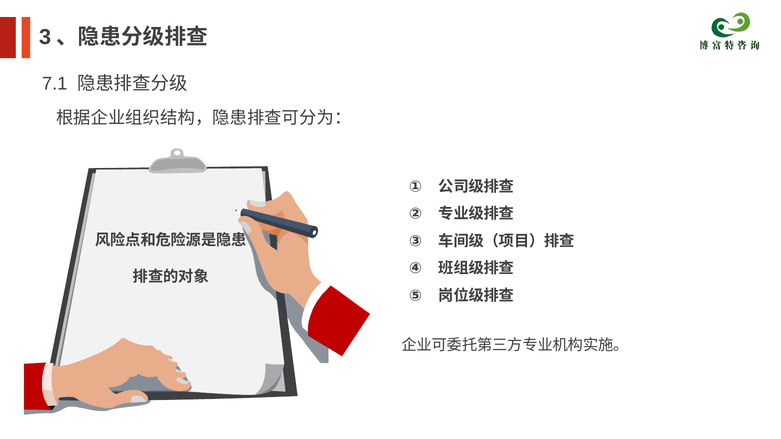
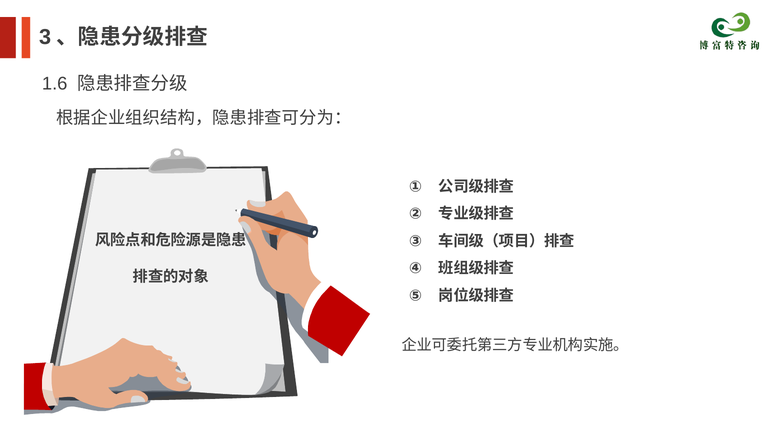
7.1: 7.1 -> 1.6 (55, 84)
